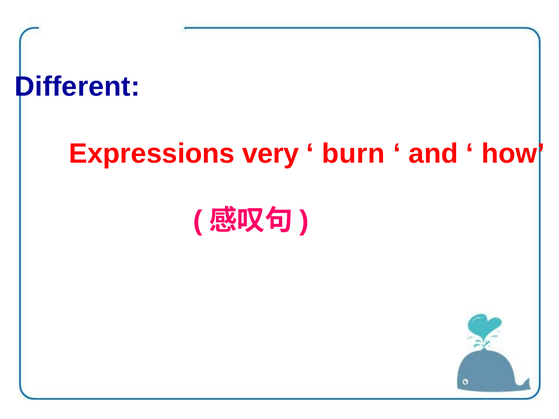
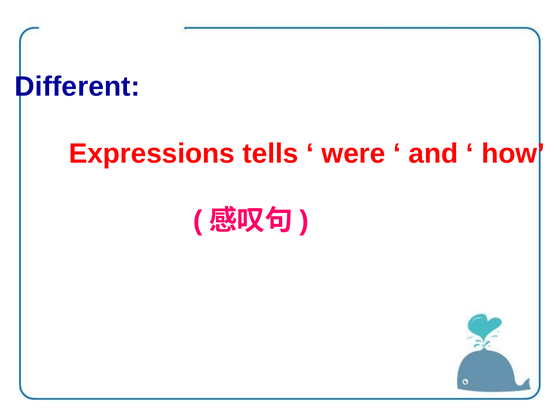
very: very -> tells (271, 154)
burn: burn -> were (353, 154)
